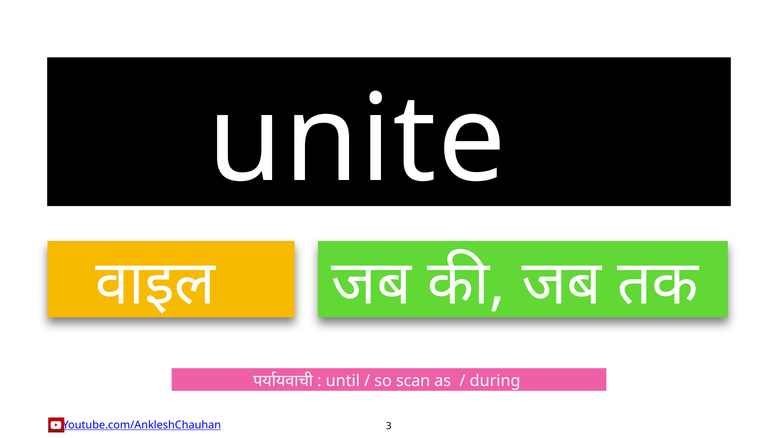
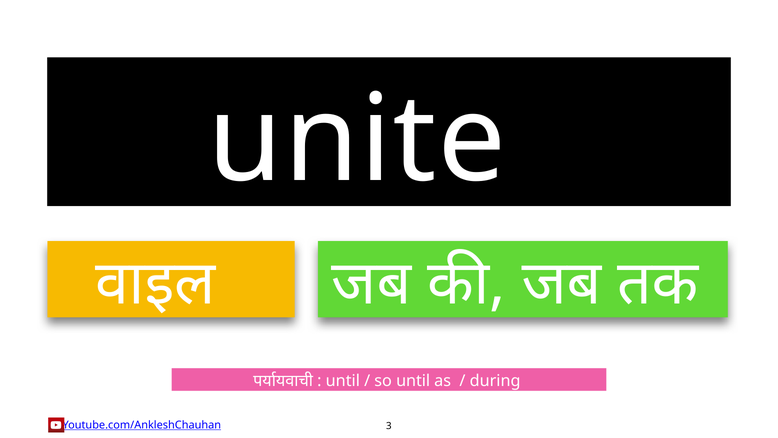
so scan: scan -> until (413, 380)
